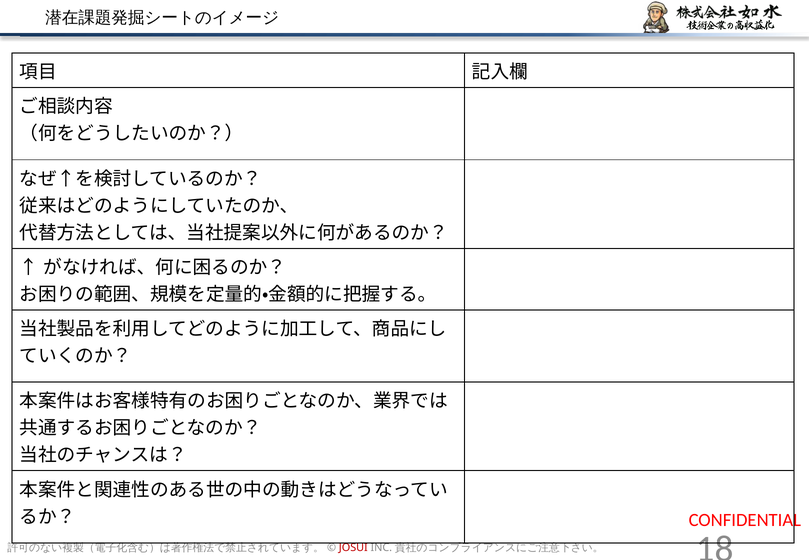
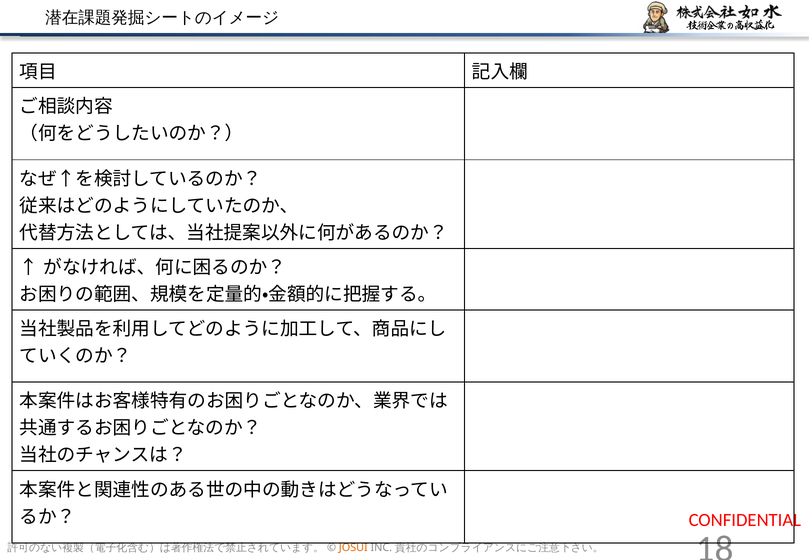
JOSUI colour: red -> orange (353, 548)
